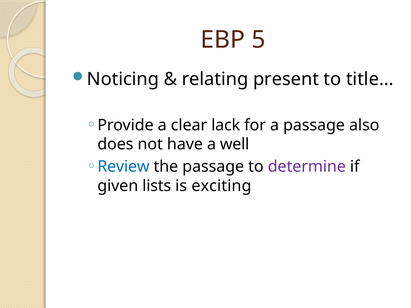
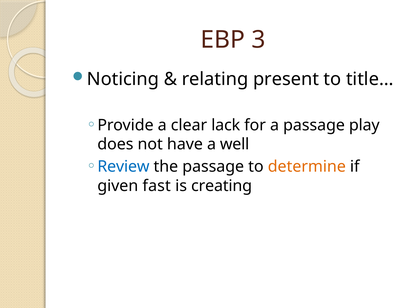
5: 5 -> 3 (258, 40)
also: also -> play (364, 125)
determine colour: purple -> orange (307, 167)
lists: lists -> fast (157, 186)
exciting: exciting -> creating (222, 186)
